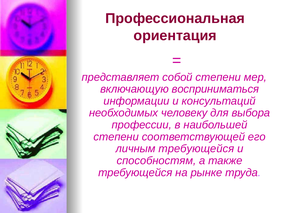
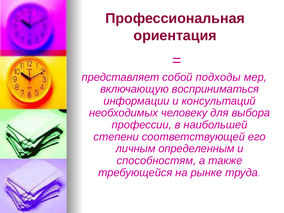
собой степени: степени -> подходы (218, 77)
личным требующейся: требующейся -> определенным (196, 149)
